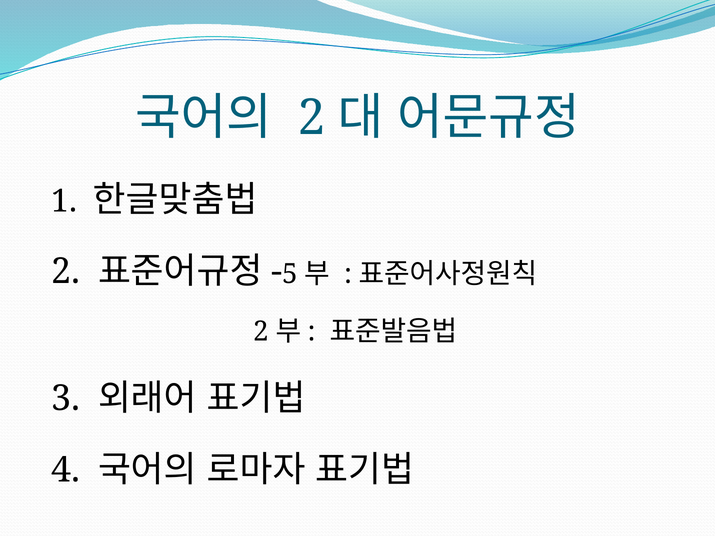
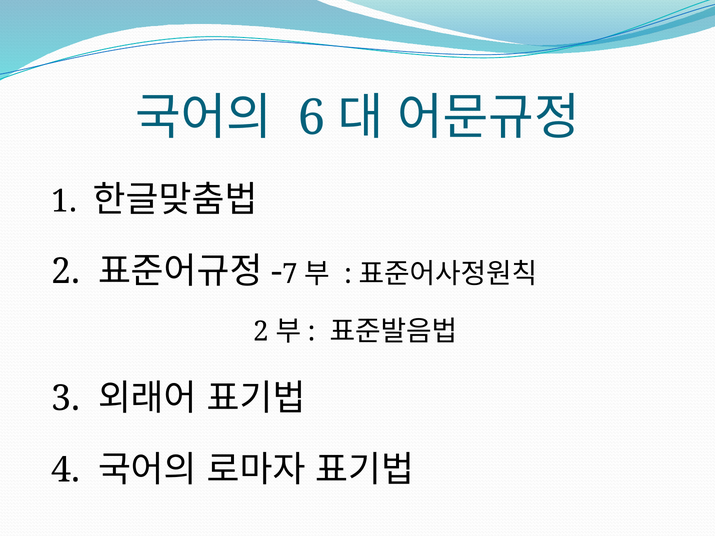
2: 2 -> 6 (312, 118)
5: 5 -> 7 (290, 274)
